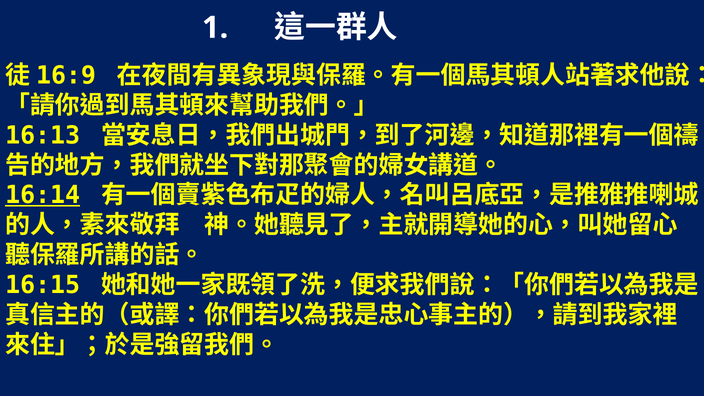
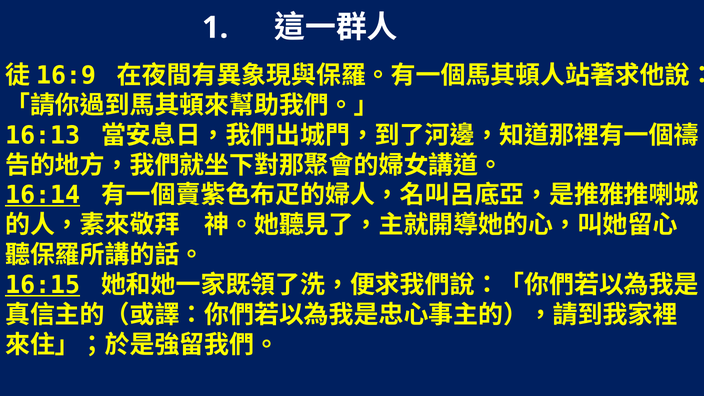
16:15 underline: none -> present (43, 285)
